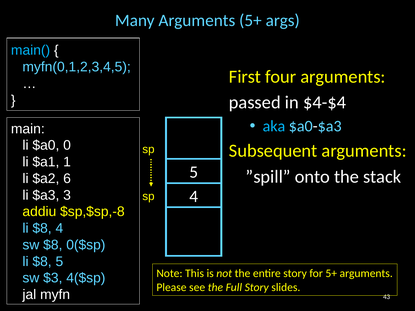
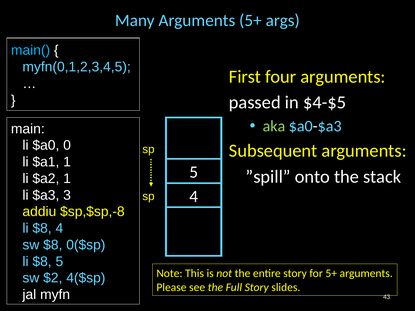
$4-$4: $4-$4 -> $4-$5 (325, 103)
aka colour: light blue -> light green (274, 126)
$a2 6: 6 -> 1 (67, 179)
$3: $3 -> $2 (53, 278)
